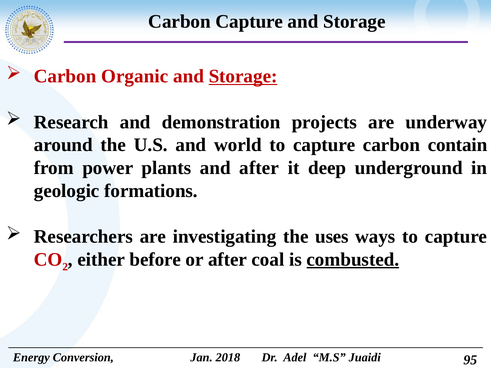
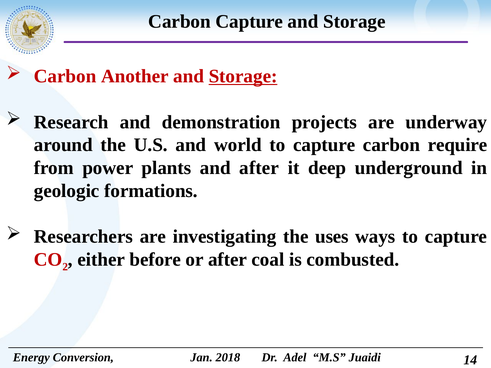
Organic: Organic -> Another (135, 76)
contain: contain -> require (458, 145)
combusted underline: present -> none (353, 260)
95: 95 -> 14 (470, 360)
